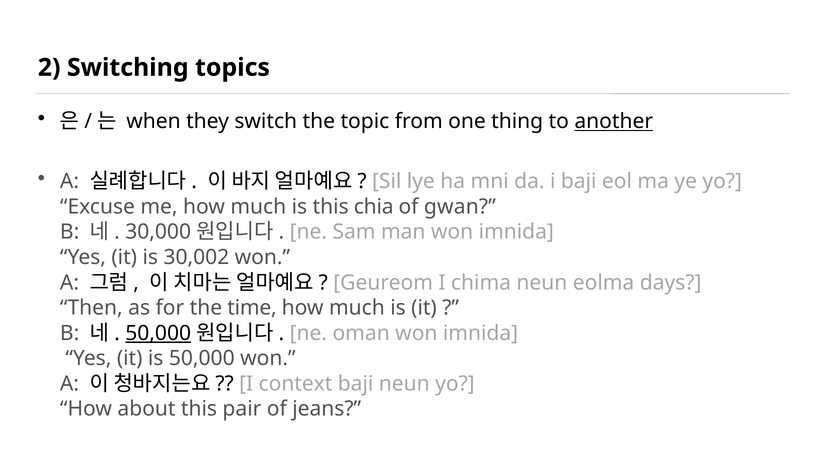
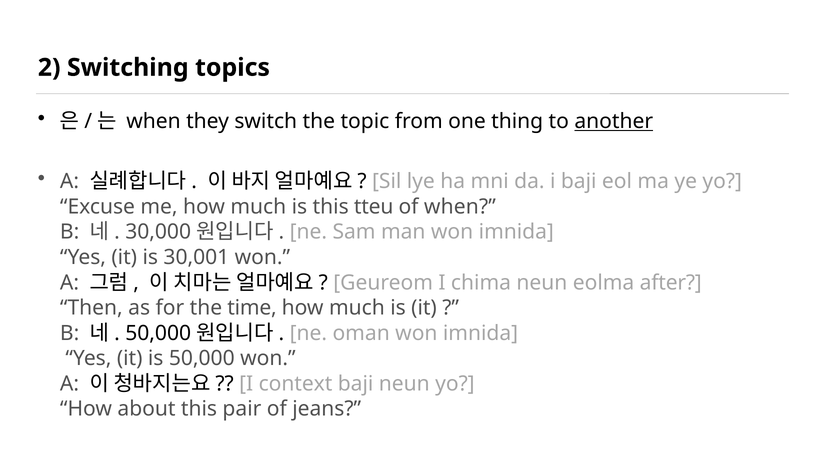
chia: chia -> tteu (374, 207)
of gwan: gwan -> when (460, 207)
30,002: 30,002 -> 30,001 (196, 257)
days: days -> after (671, 283)
50,000 underline: present -> none (158, 333)
